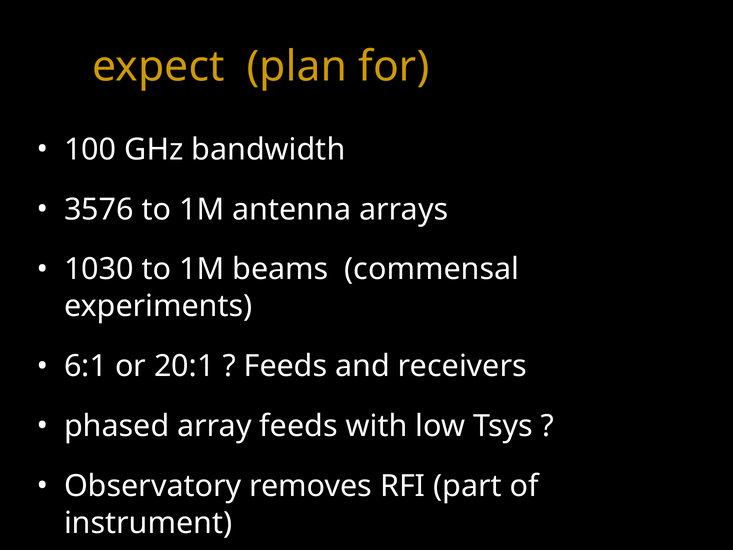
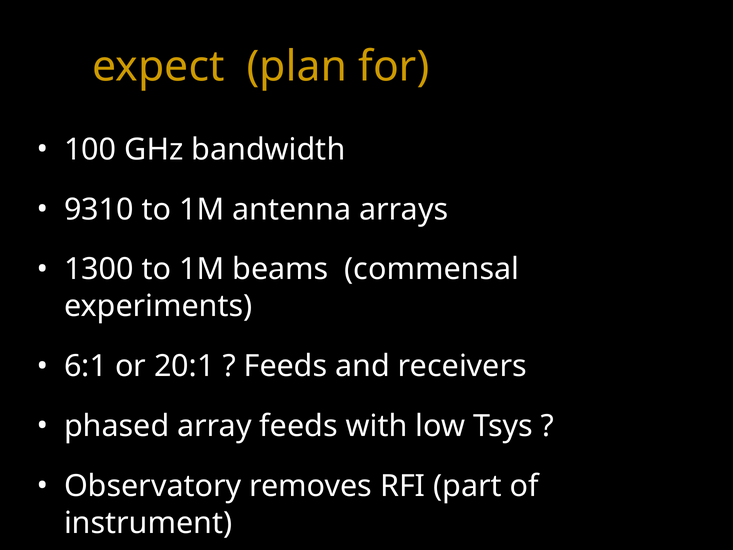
3576: 3576 -> 9310 (99, 209)
1030: 1030 -> 1300 (99, 269)
